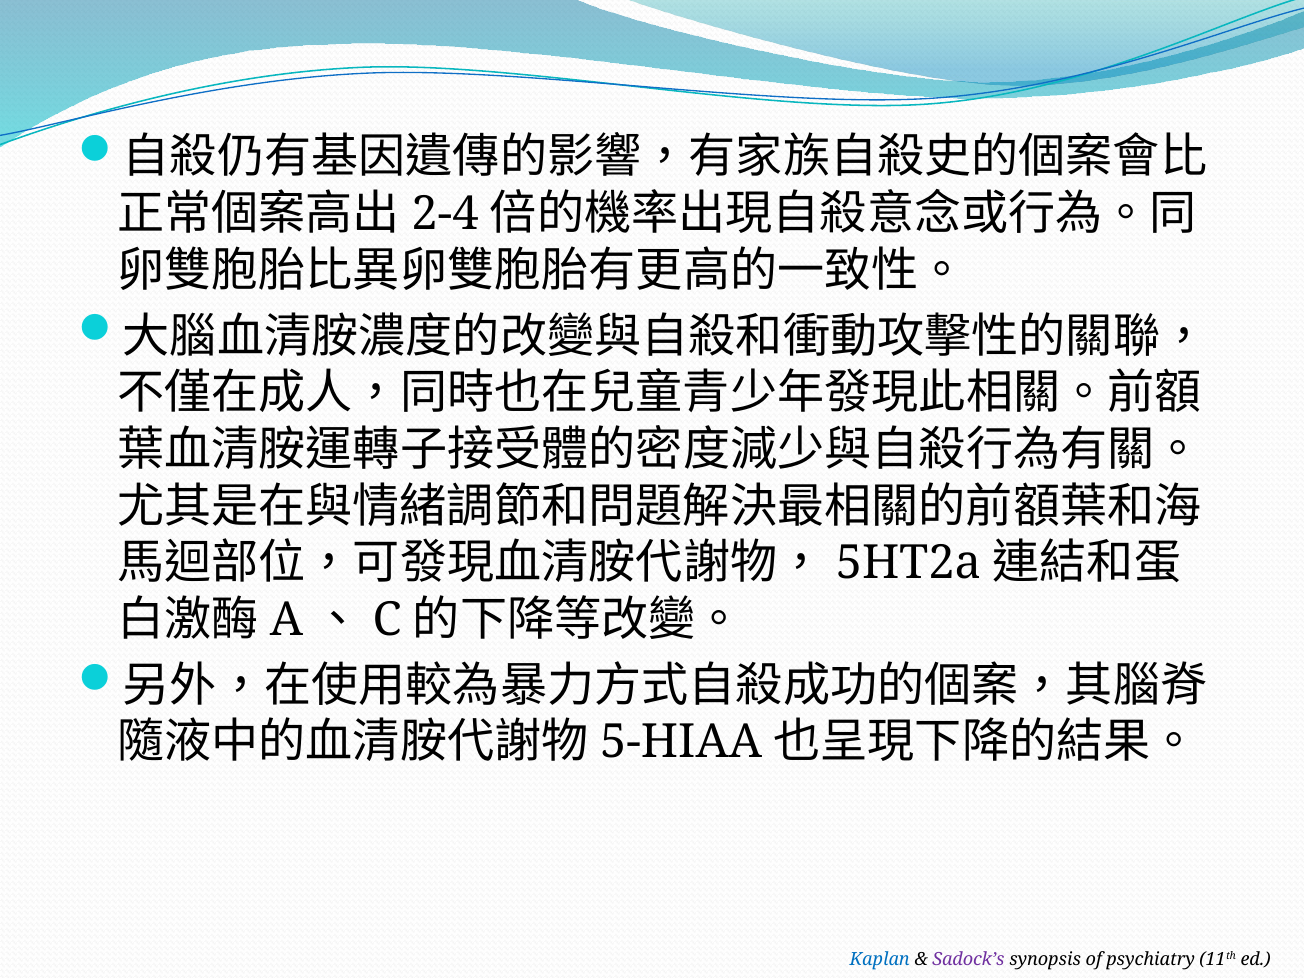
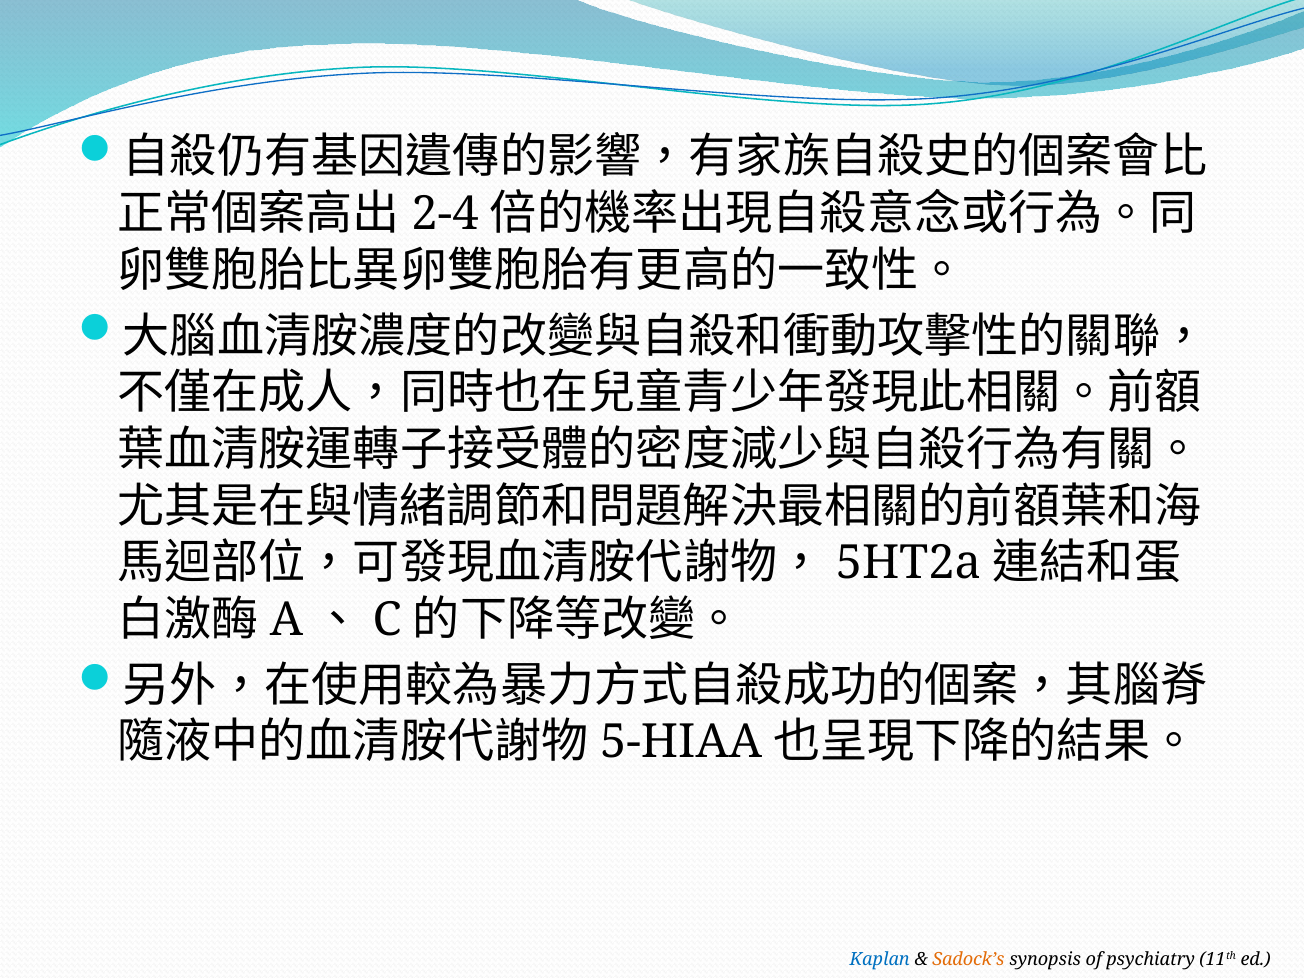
Sadock’s colour: purple -> orange (968, 959)
